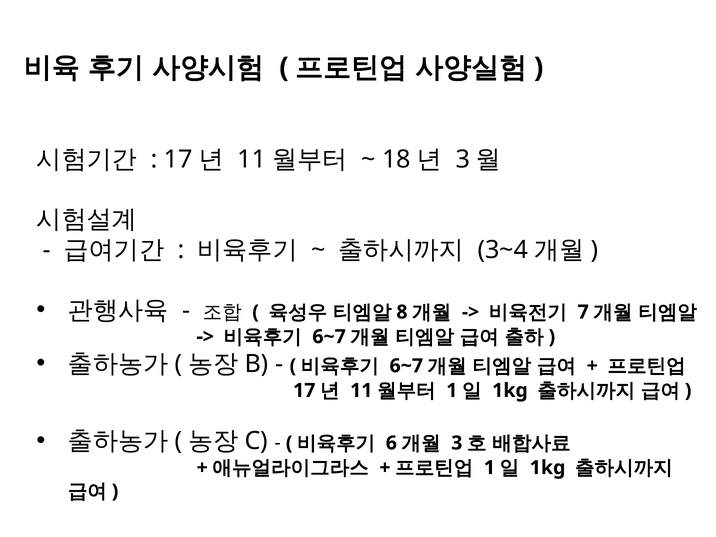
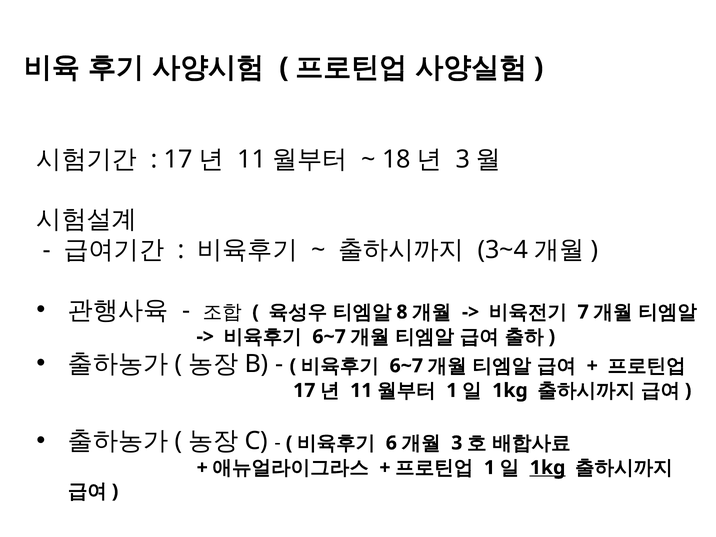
1kg underline: none -> present (548, 468)
